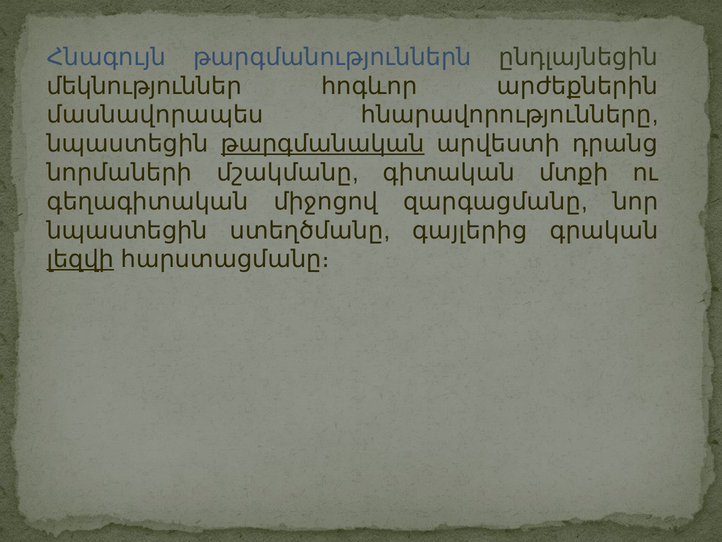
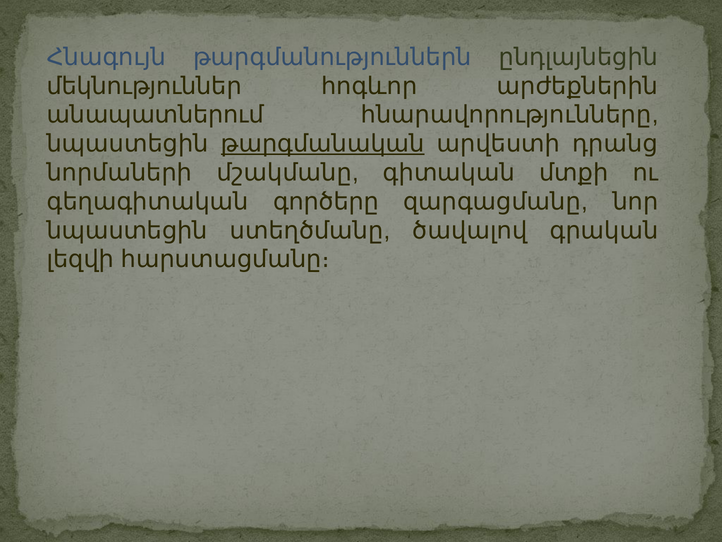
մասնավորապես: մասնավորապես -> անապատներում (155, 115)
միջոցով: միջոցով -> գործերը (326, 201)
գայլերից: գայլերից -> ծավալով (470, 230)
լեզվի underline: present -> none (80, 259)
